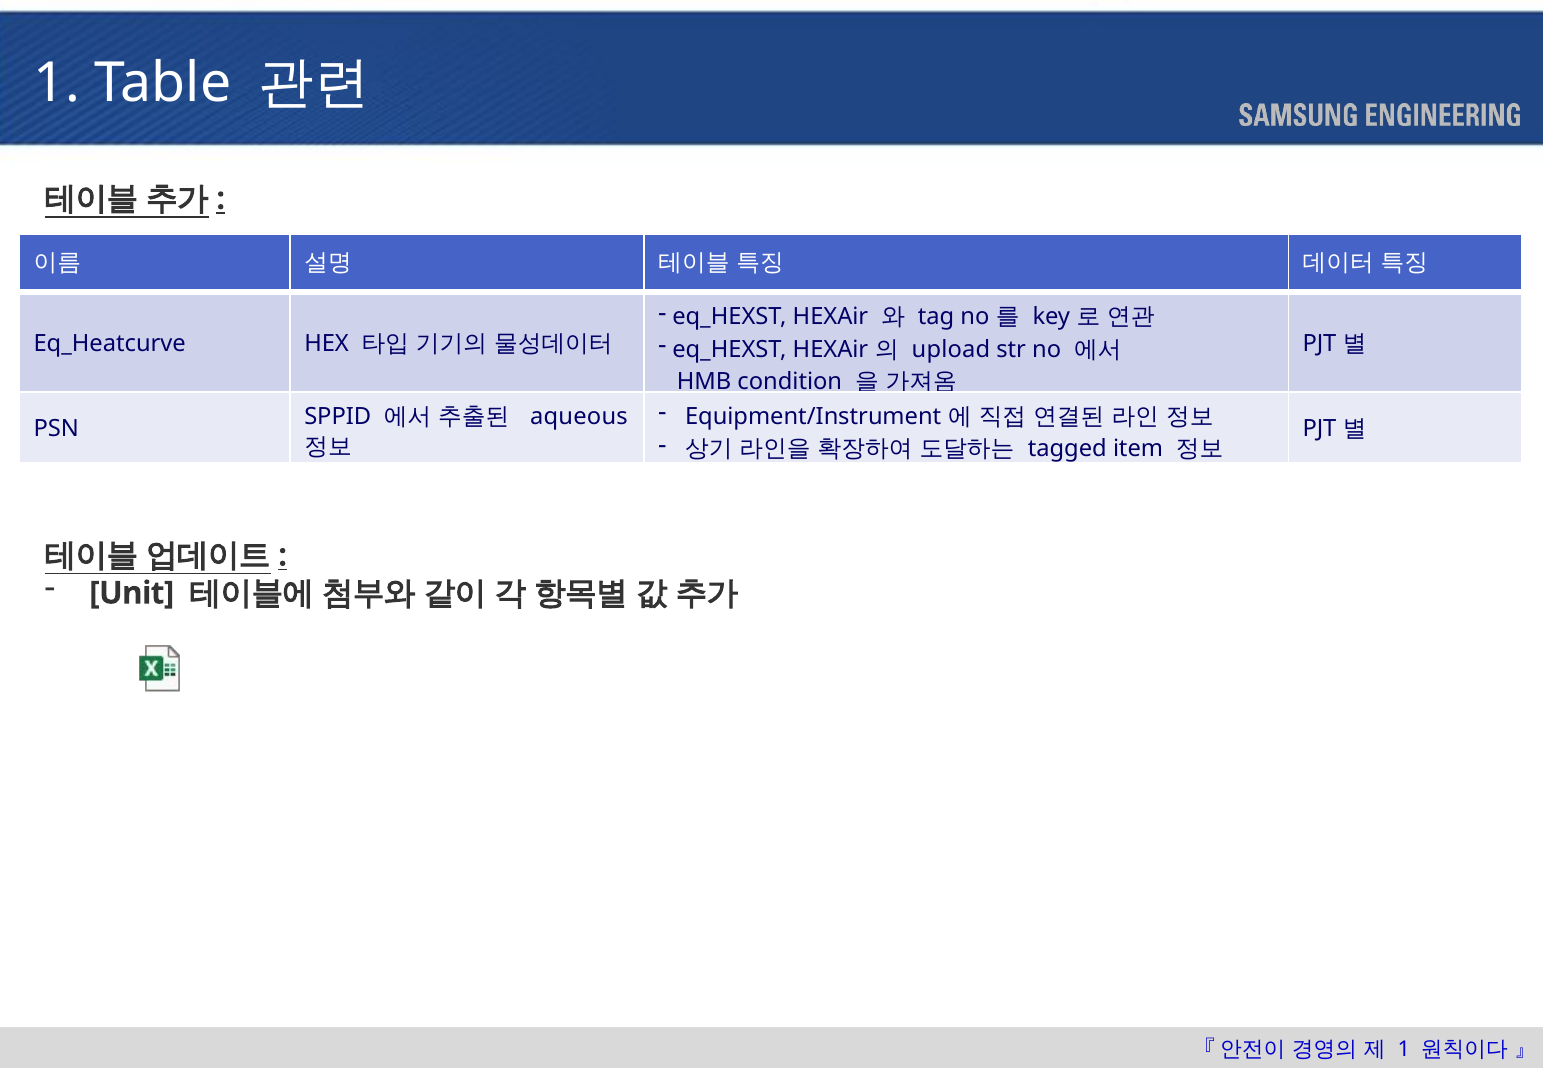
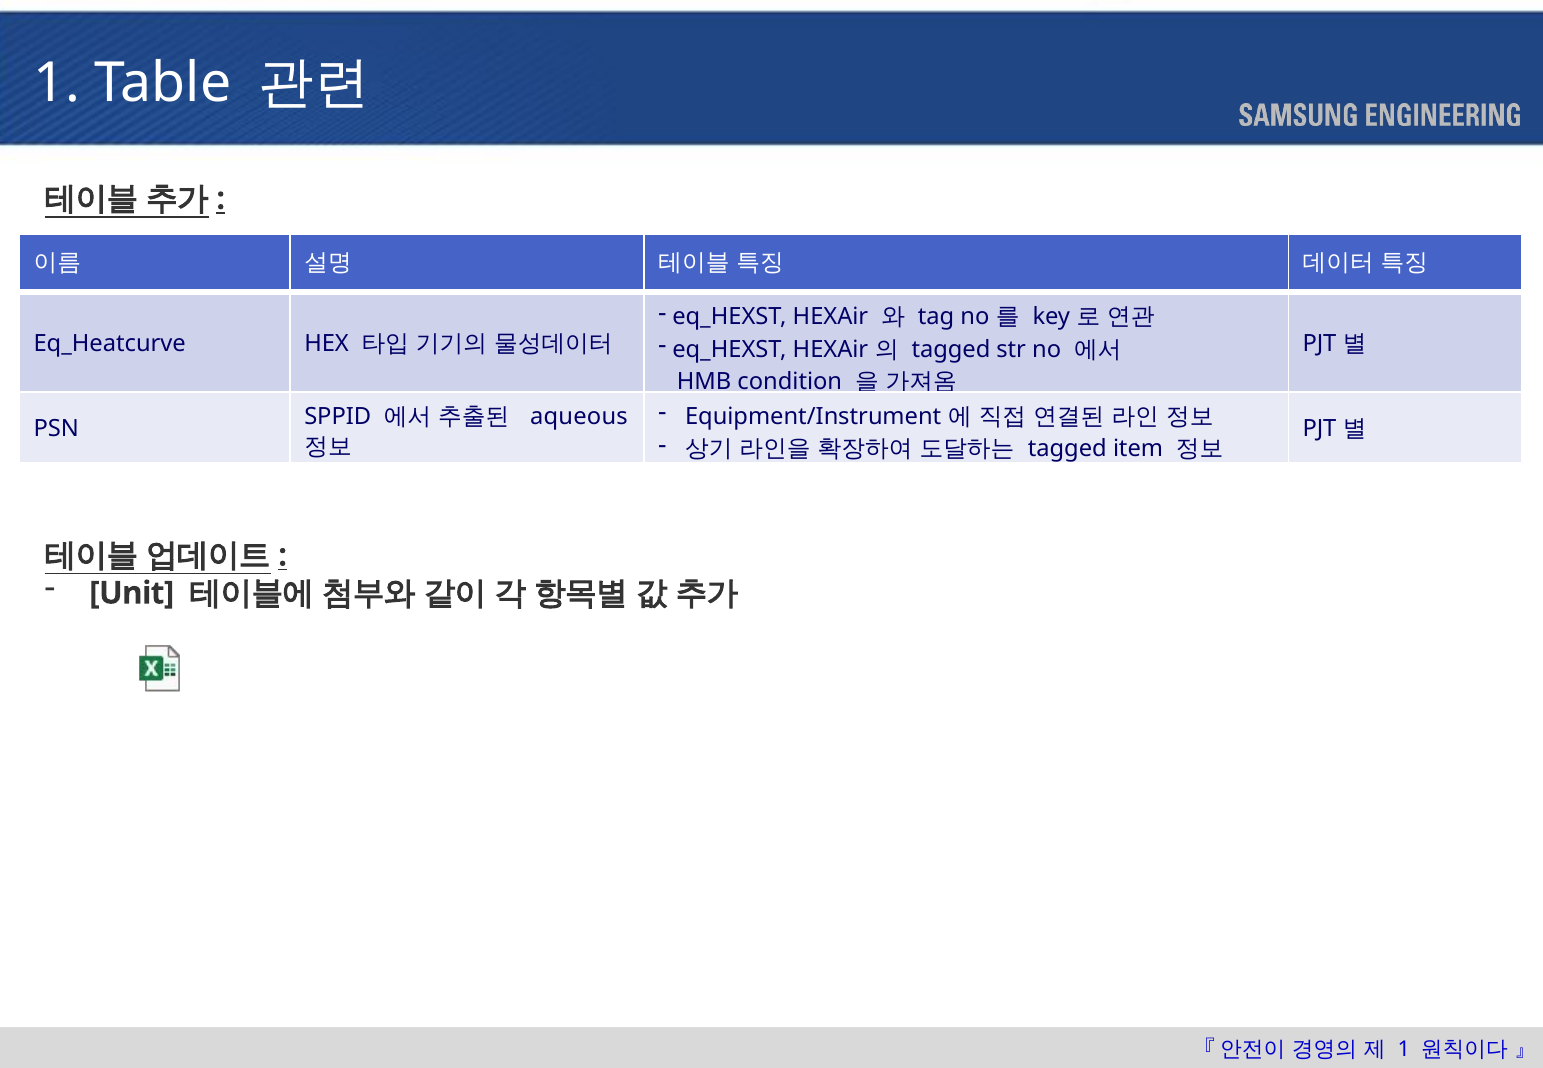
upload: upload -> tagged (951, 349)
